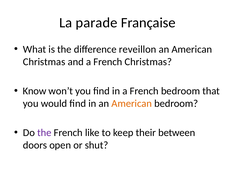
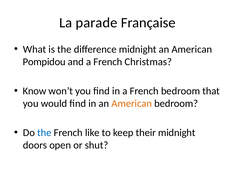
difference reveillon: reveillon -> midnight (138, 49)
Christmas: Christmas -> Pompidou (44, 62)
the colour: purple -> blue (44, 133)
their between: between -> midnight (177, 133)
